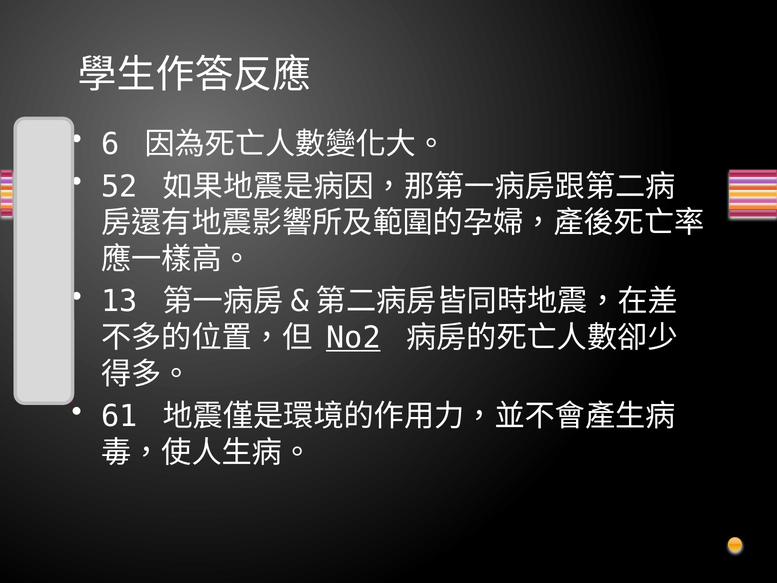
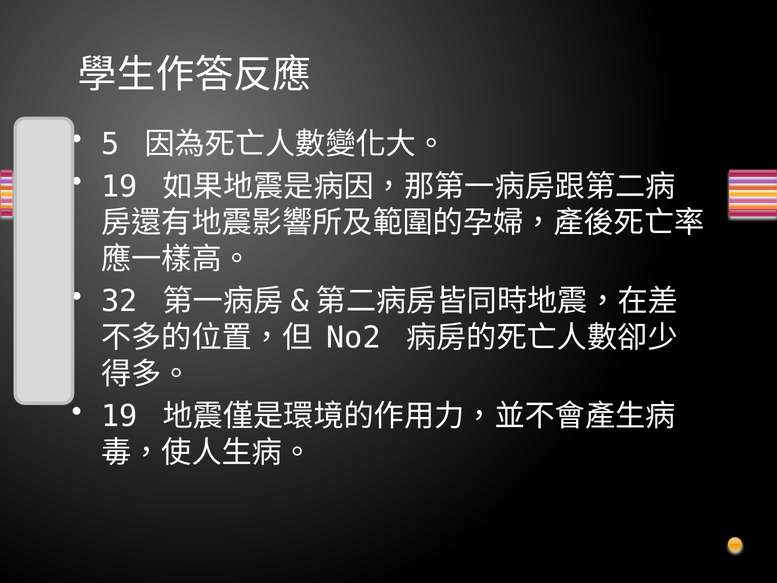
6: 6 -> 5 (110, 144)
52: 52 -> 19 (119, 186)
13: 13 -> 32 (119, 301)
No2 underline: present -> none (353, 338)
61: 61 -> 19 (119, 416)
